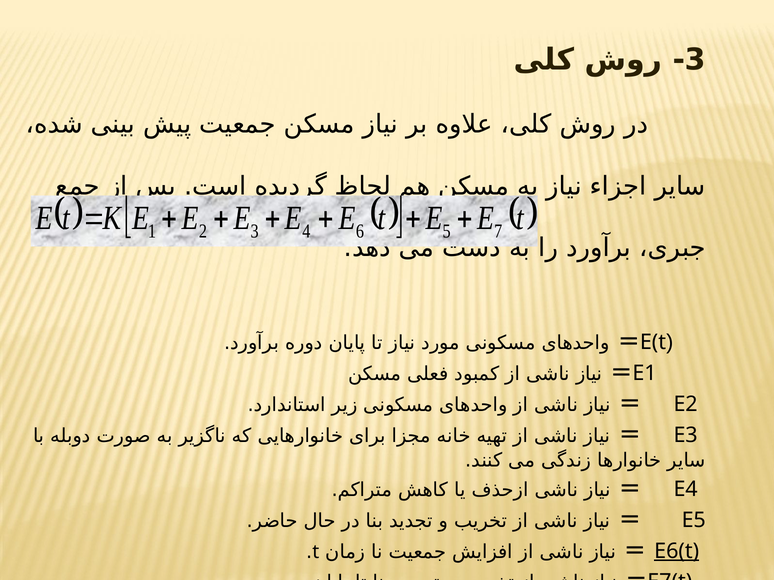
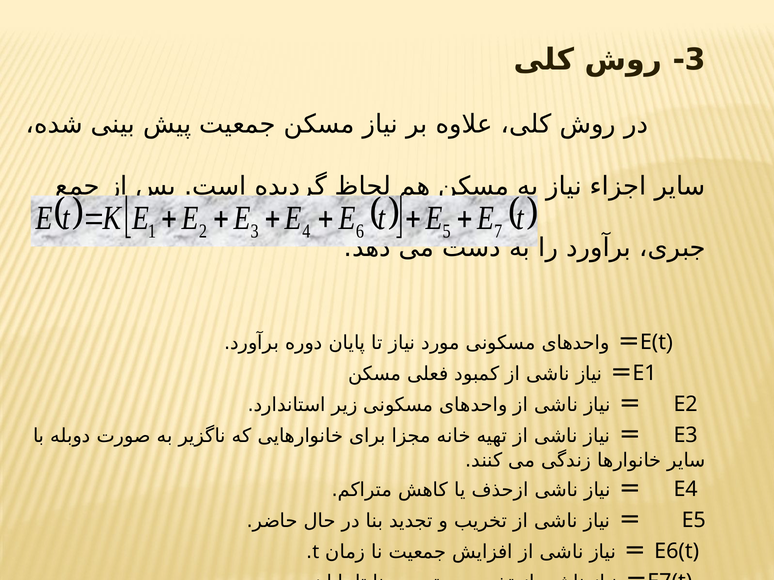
E6(t underline: present -> none (677, 551)
